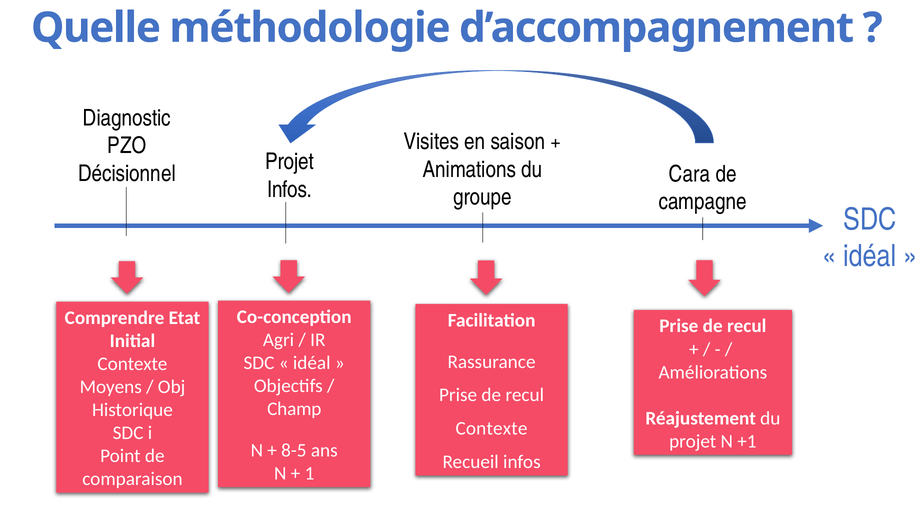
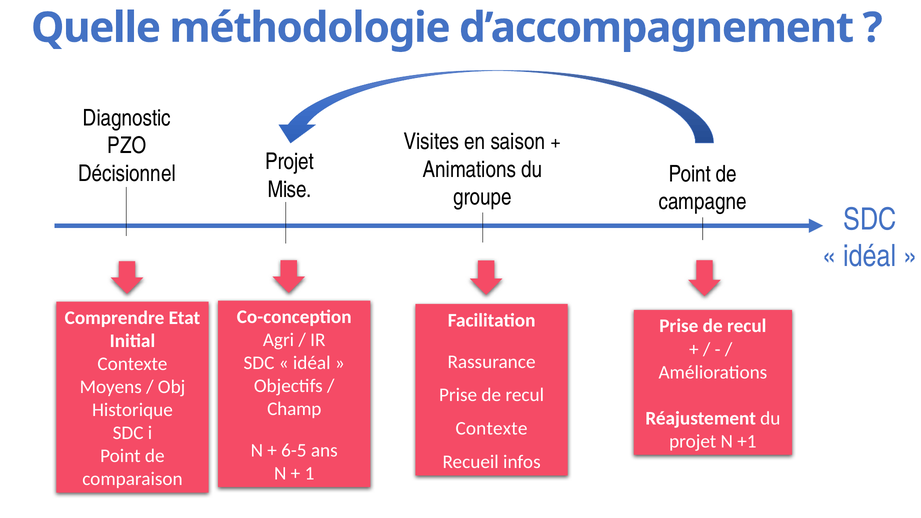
Cara: Cara -> Point (690, 174)
Infos: Infos -> Mise (290, 189)
8-5: 8-5 -> 6-5 (294, 451)
